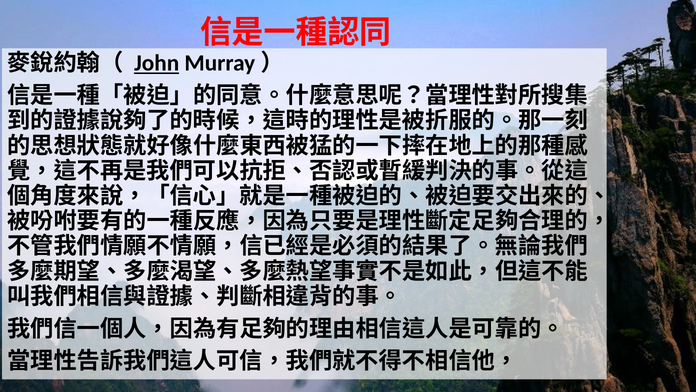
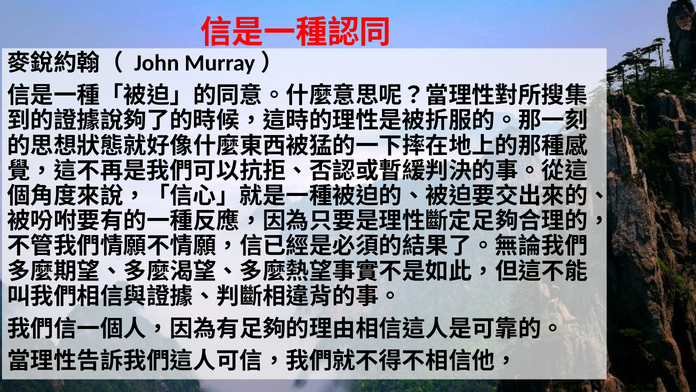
John underline: present -> none (157, 63)
